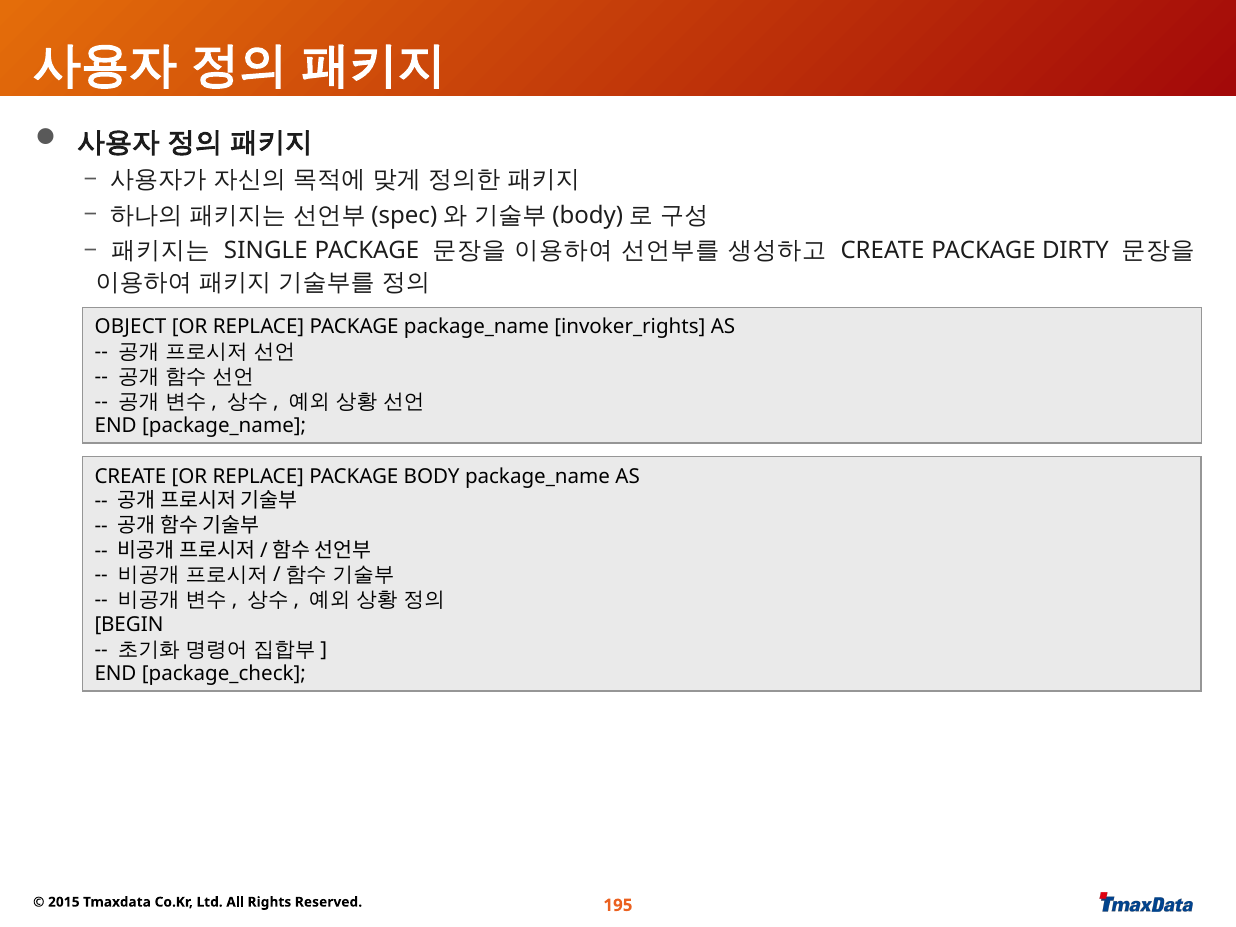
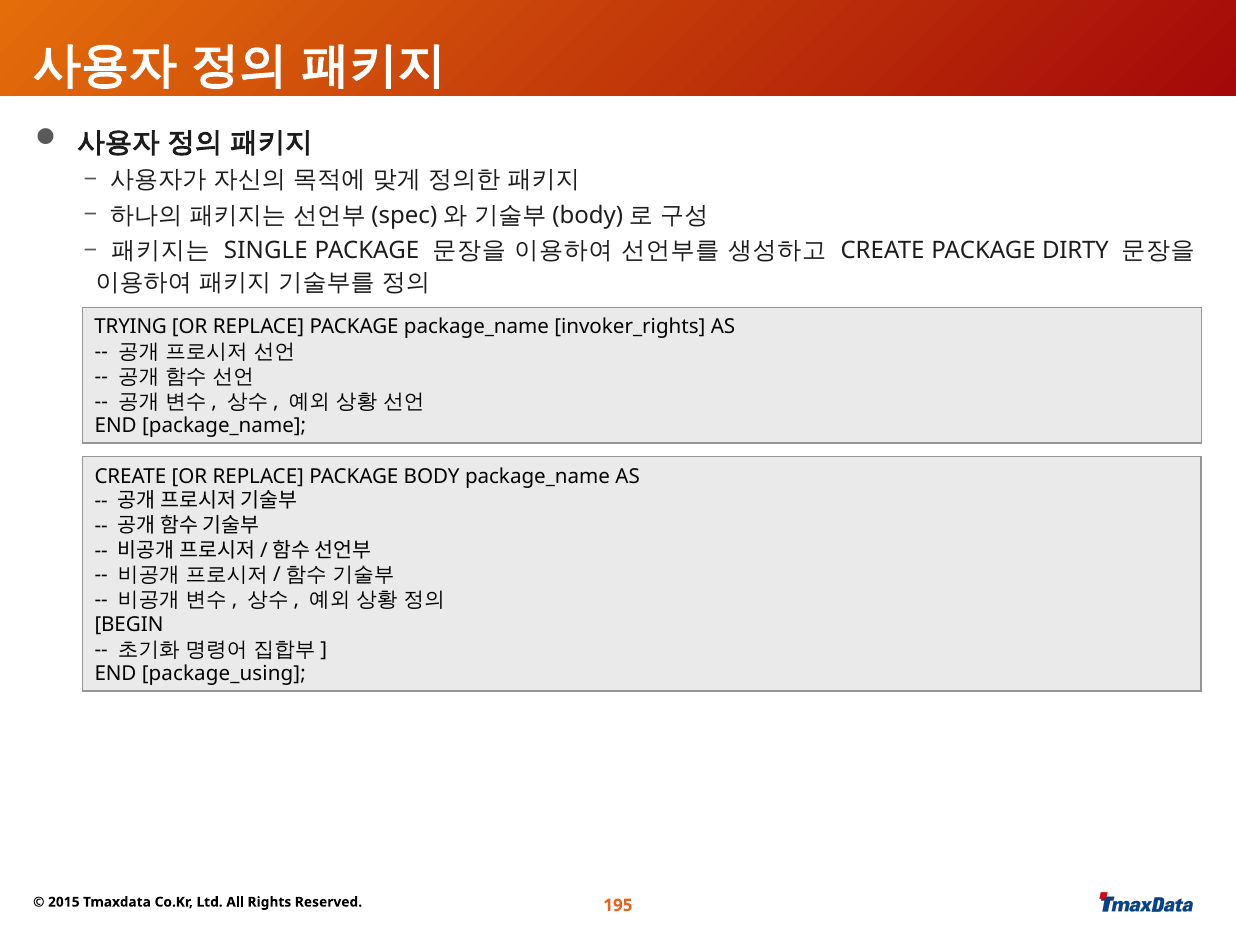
OBJECT: OBJECT -> TRYING (131, 327)
package_check: package_check -> package_using (224, 674)
